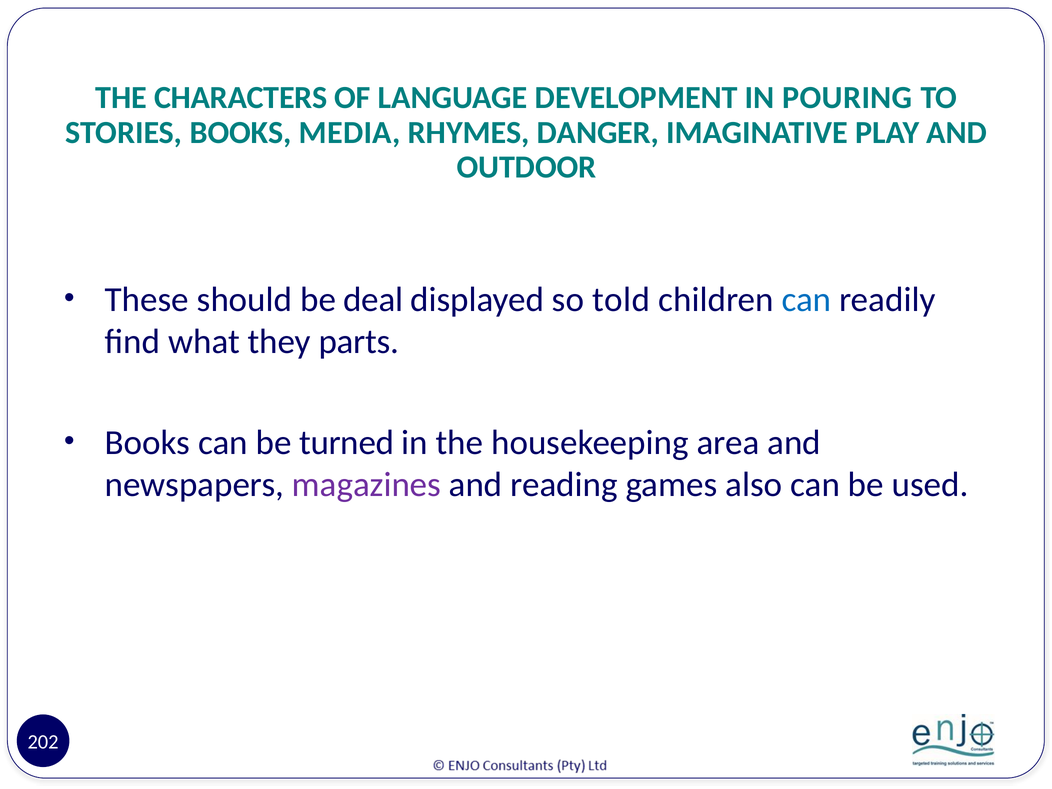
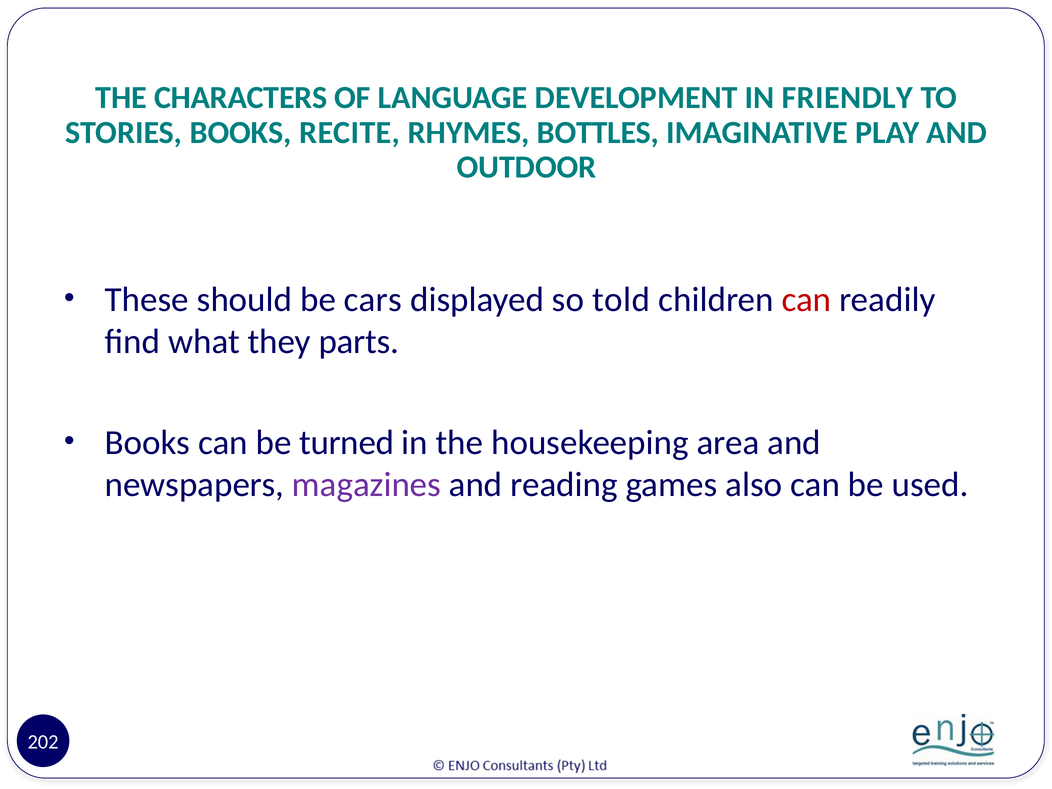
POURING: POURING -> FRIENDLY (847, 98)
MEDIA: MEDIA -> RECITE (350, 132)
DANGER: DANGER -> BOTTLES (598, 132)
deal: deal -> cars (373, 299)
can colour: blue -> red (806, 299)
